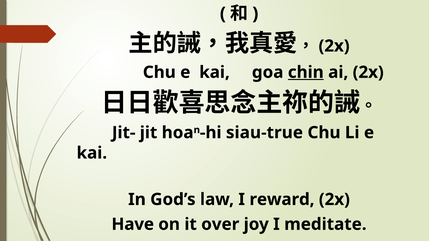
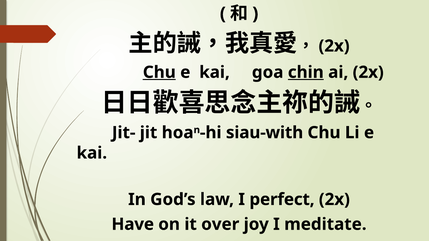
Chu underline: none -> present (159, 72)
siau-true: siau-true -> siau-with (265, 133)
reward: reward -> perfect (282, 200)
